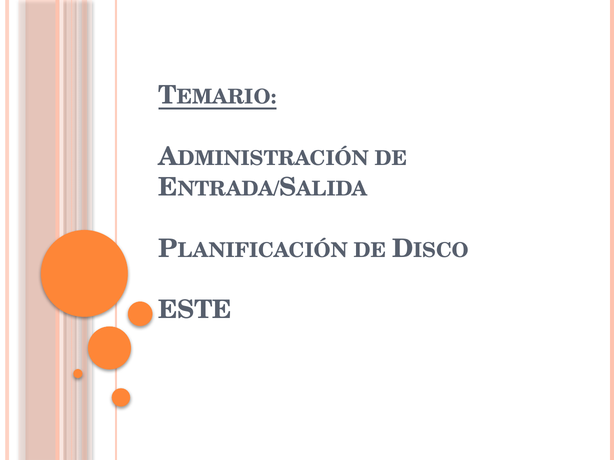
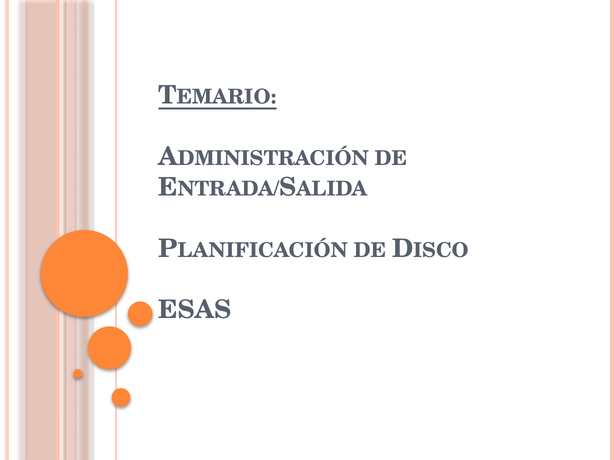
ESTE: ESTE -> ESAS (195, 310)
